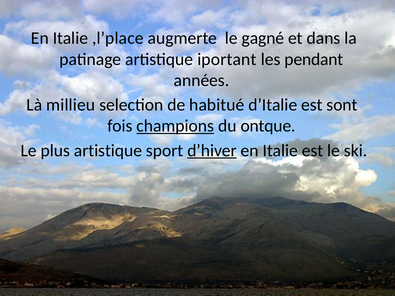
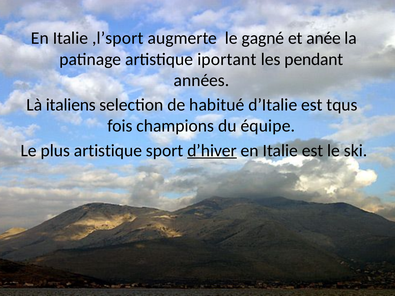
,l’place: ,l’place -> ,l’sport (118, 38)
dans: dans -> anée (324, 38)
millieu: millieu -> italiens (71, 105)
sont: sont -> tqus (342, 105)
champions underline: present -> none (175, 126)
ontque: ontque -> équipe (268, 126)
